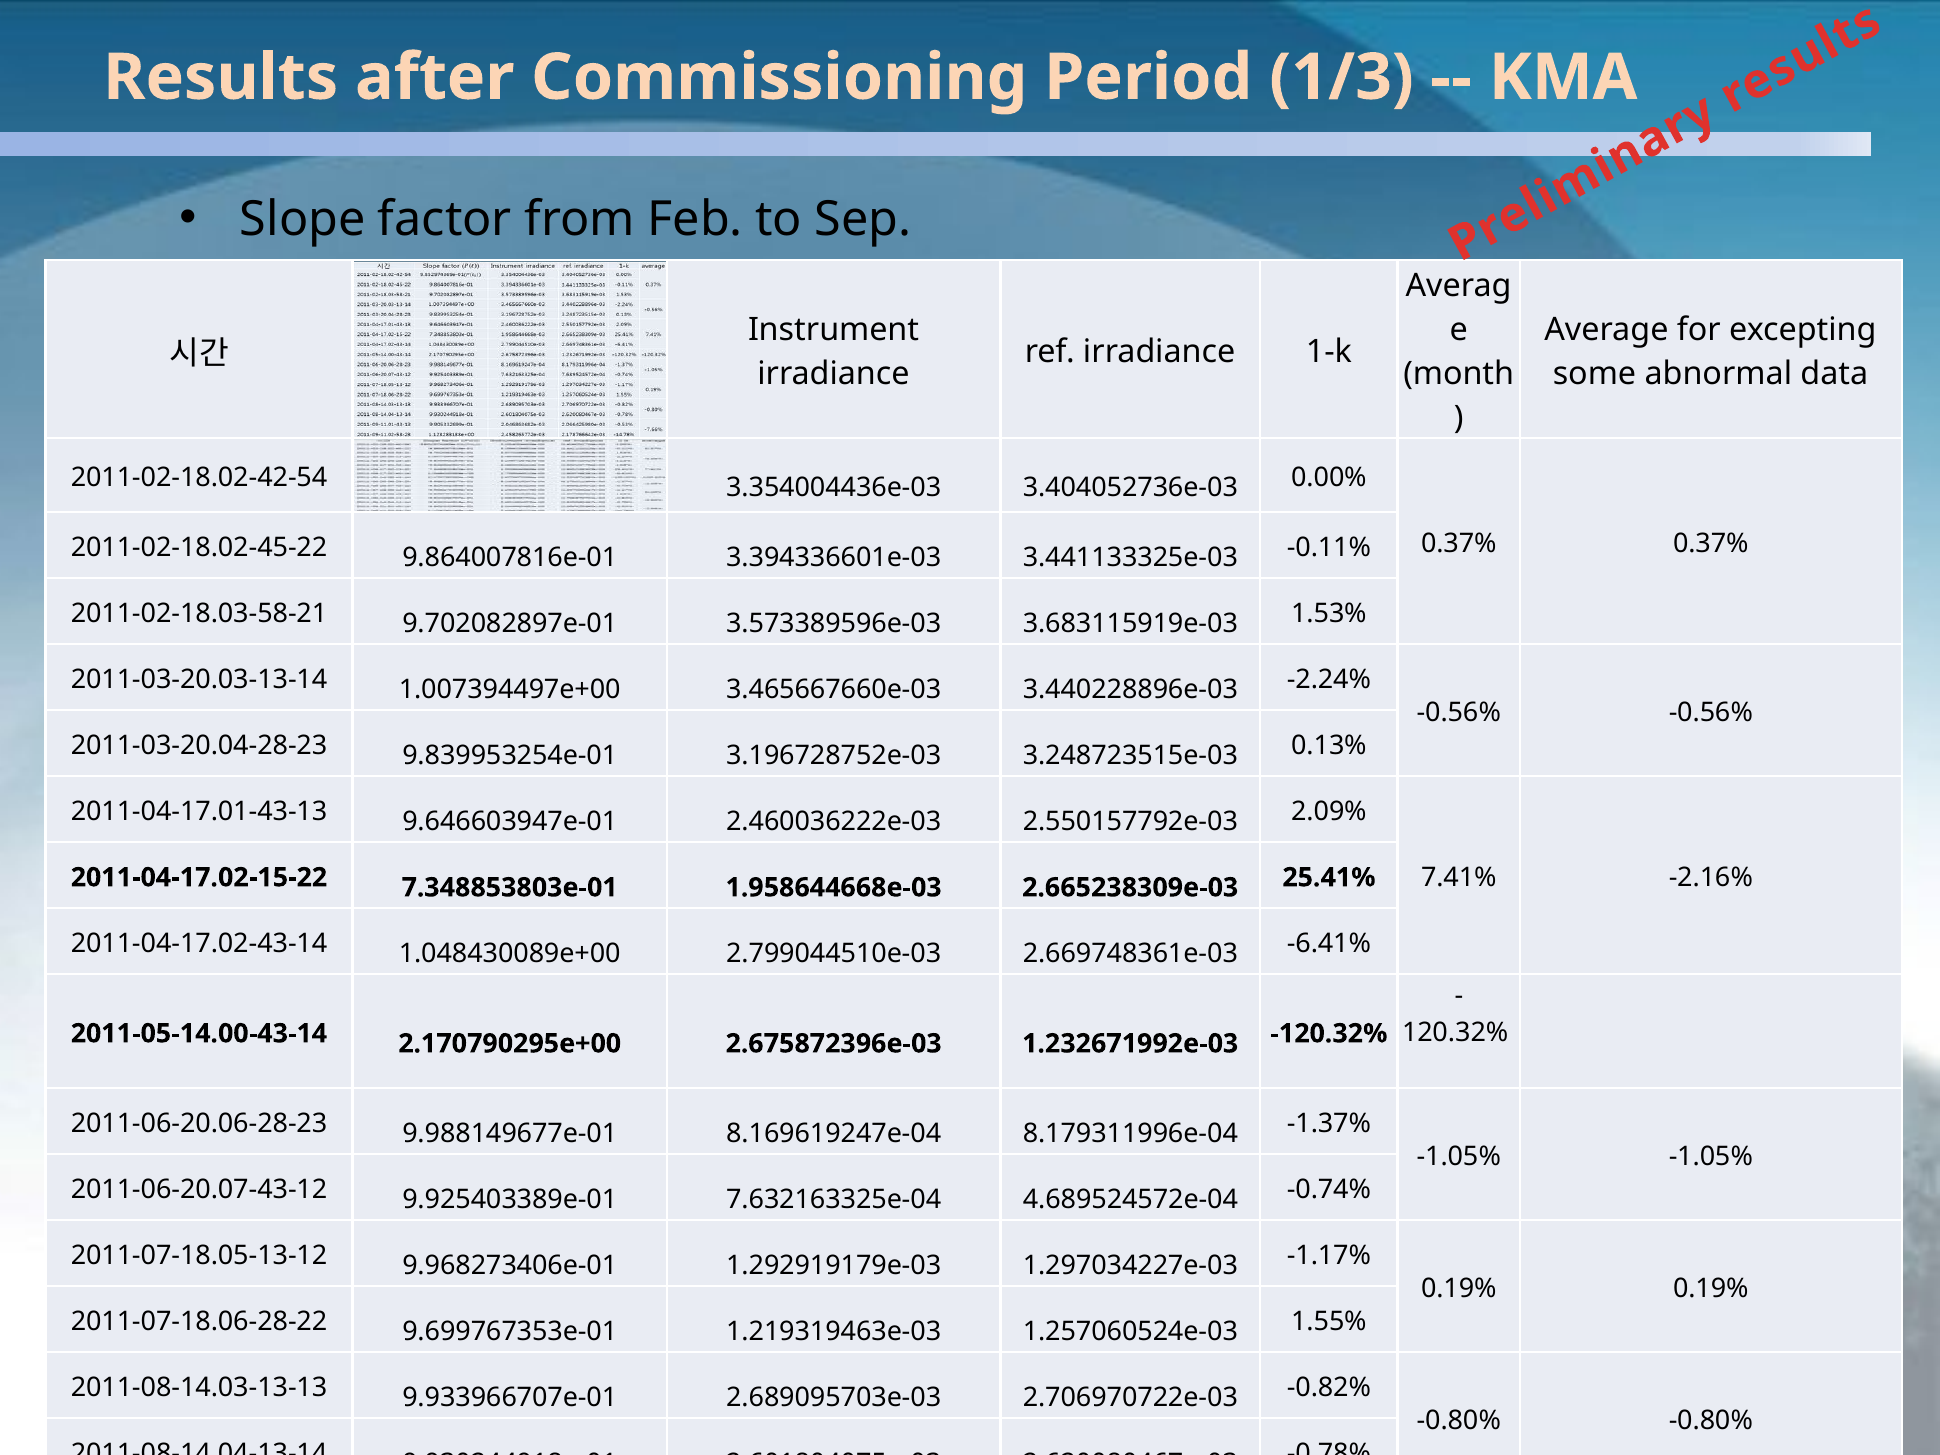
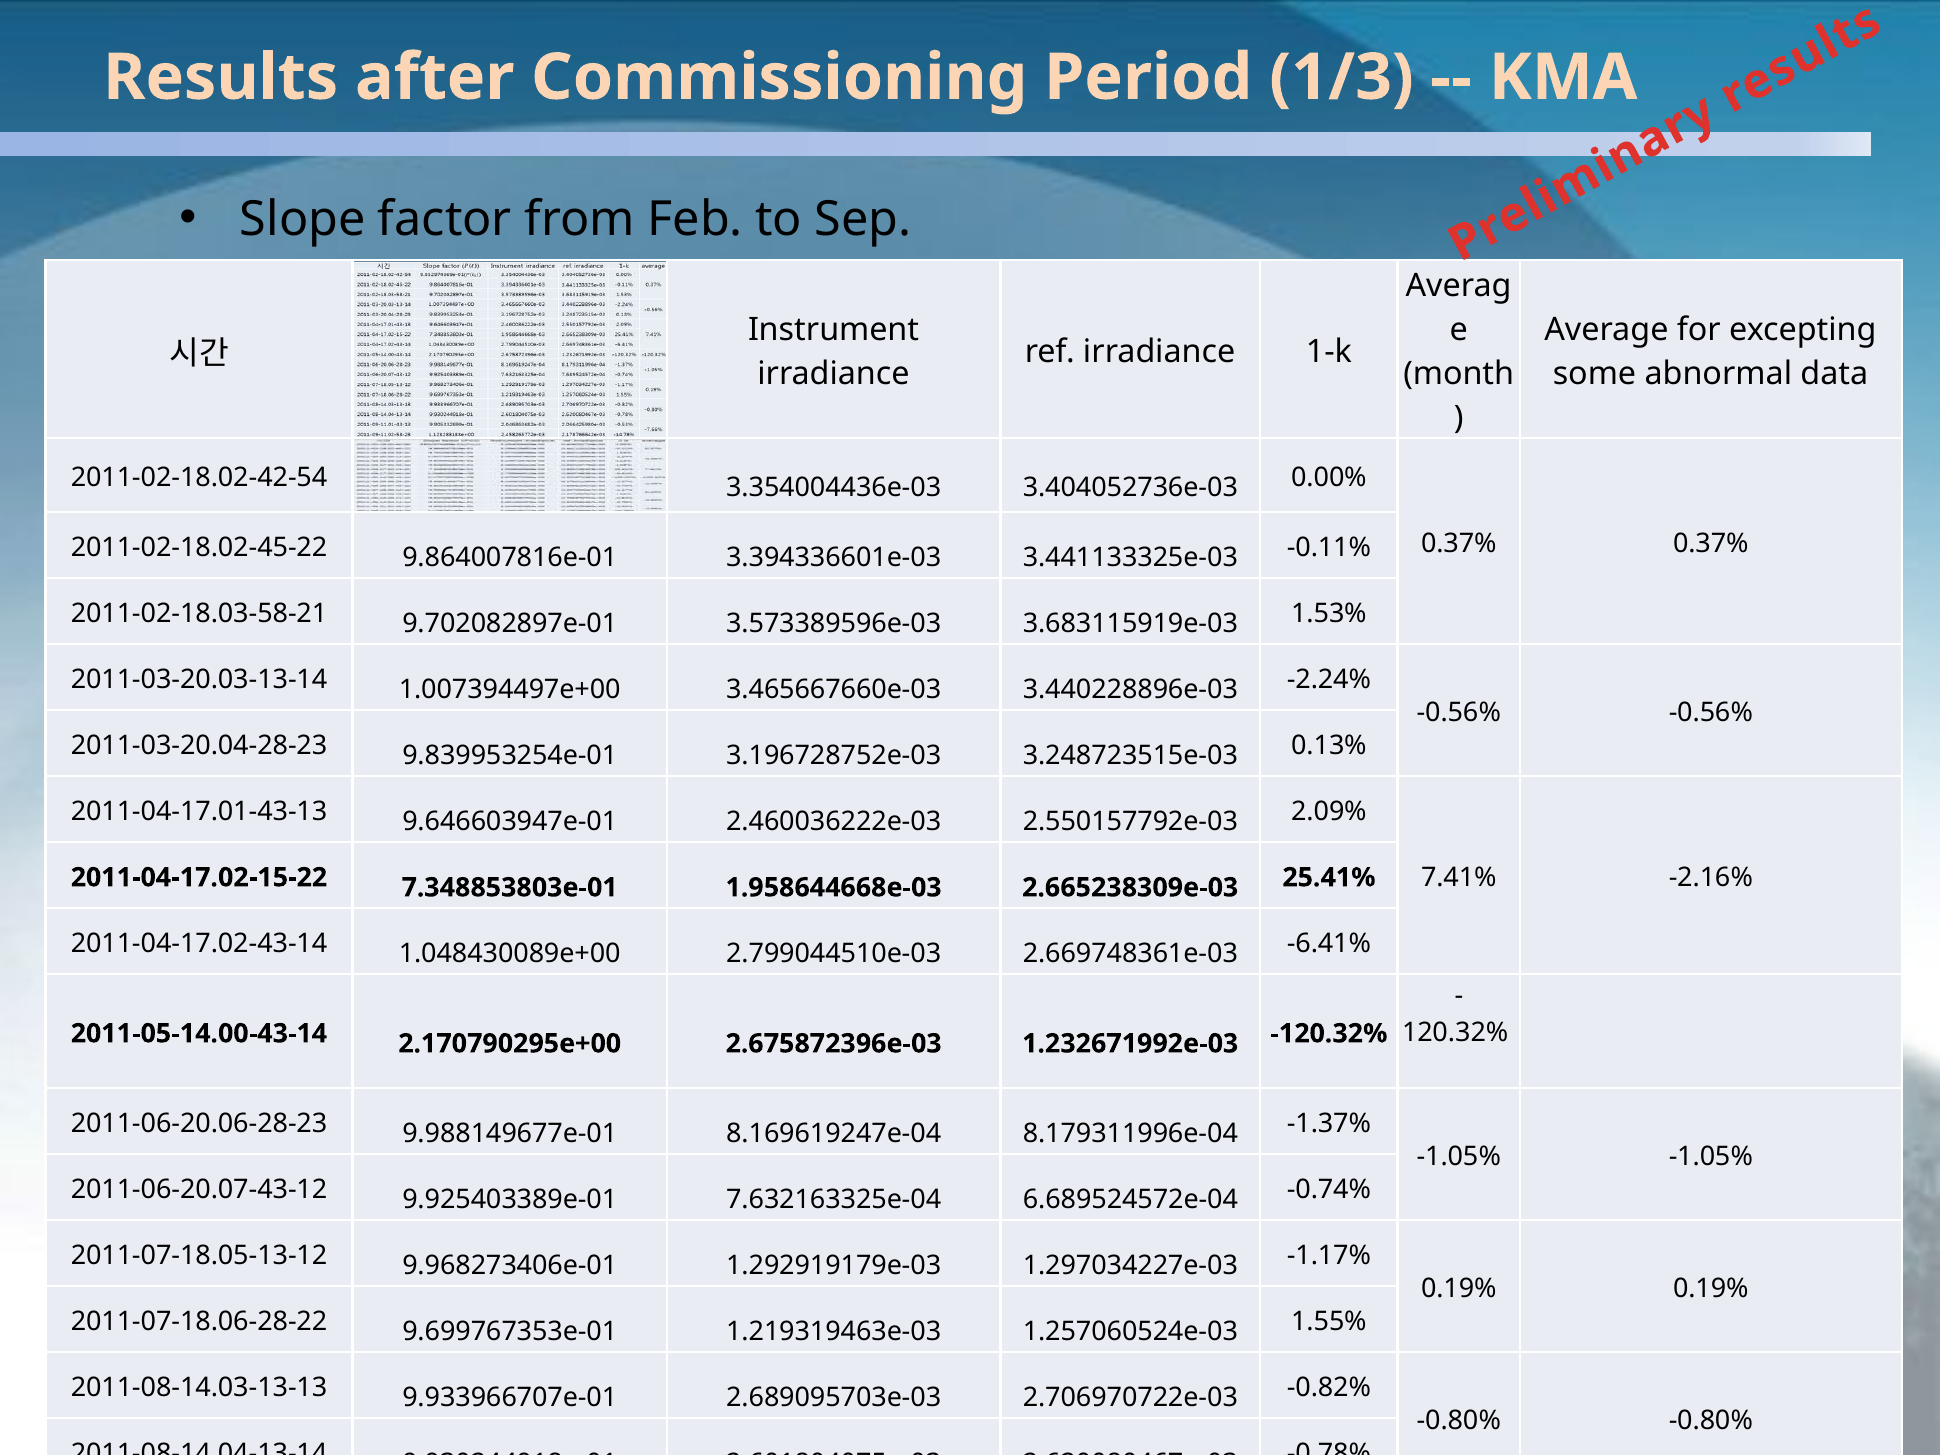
4.689524572e-04: 4.689524572e-04 -> 6.689524572e-04 (1130, 1200)
